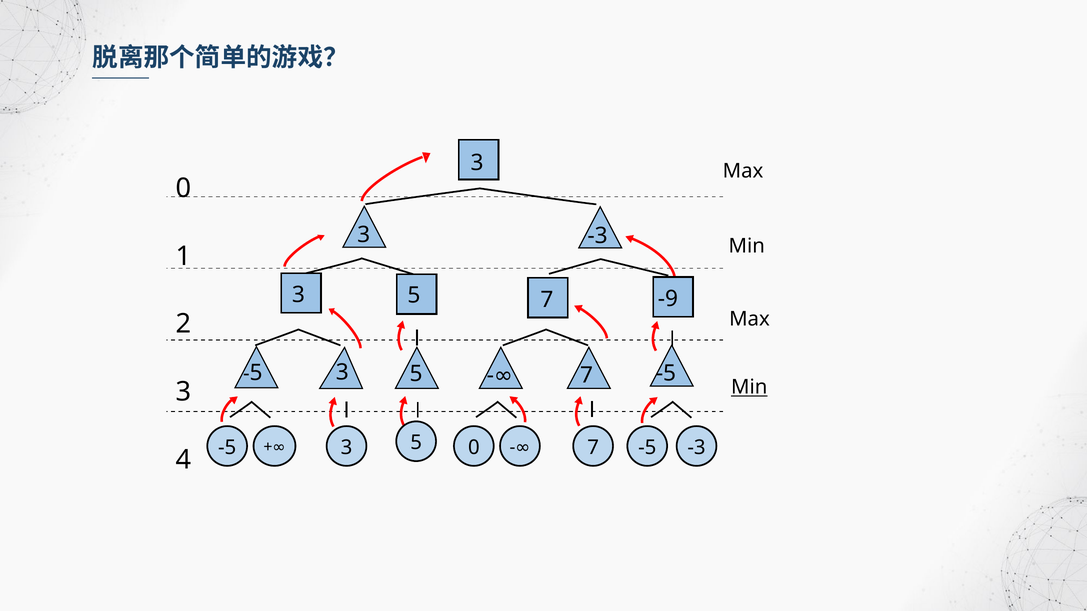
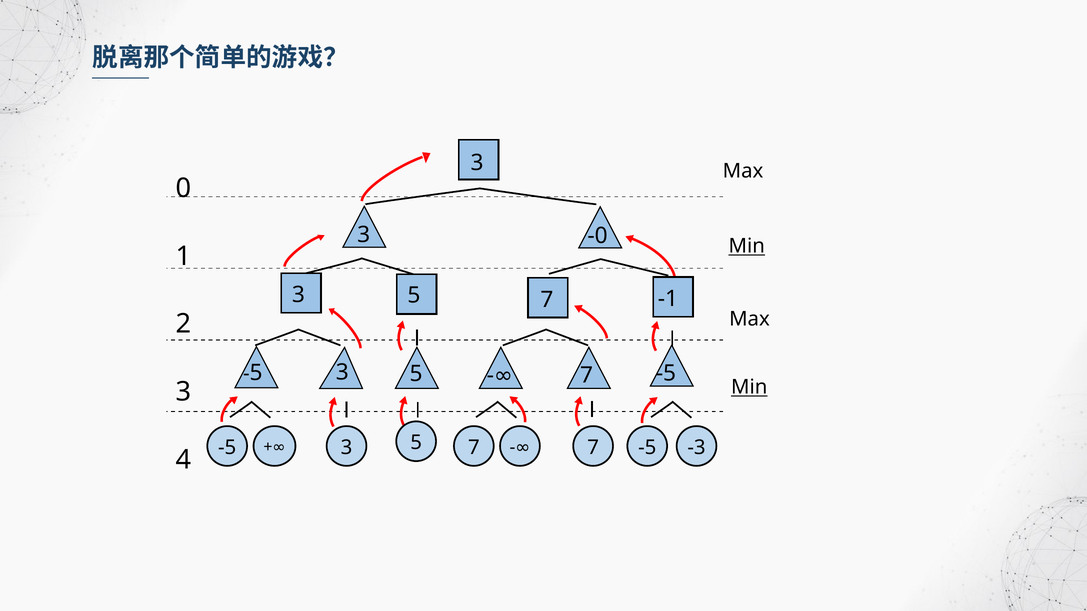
-3: -3 -> -0 (598, 236)
Min underline: none -> present (747, 246)
-9: -9 -> -1 (668, 299)
0: 0 -> 7 (474, 448)
